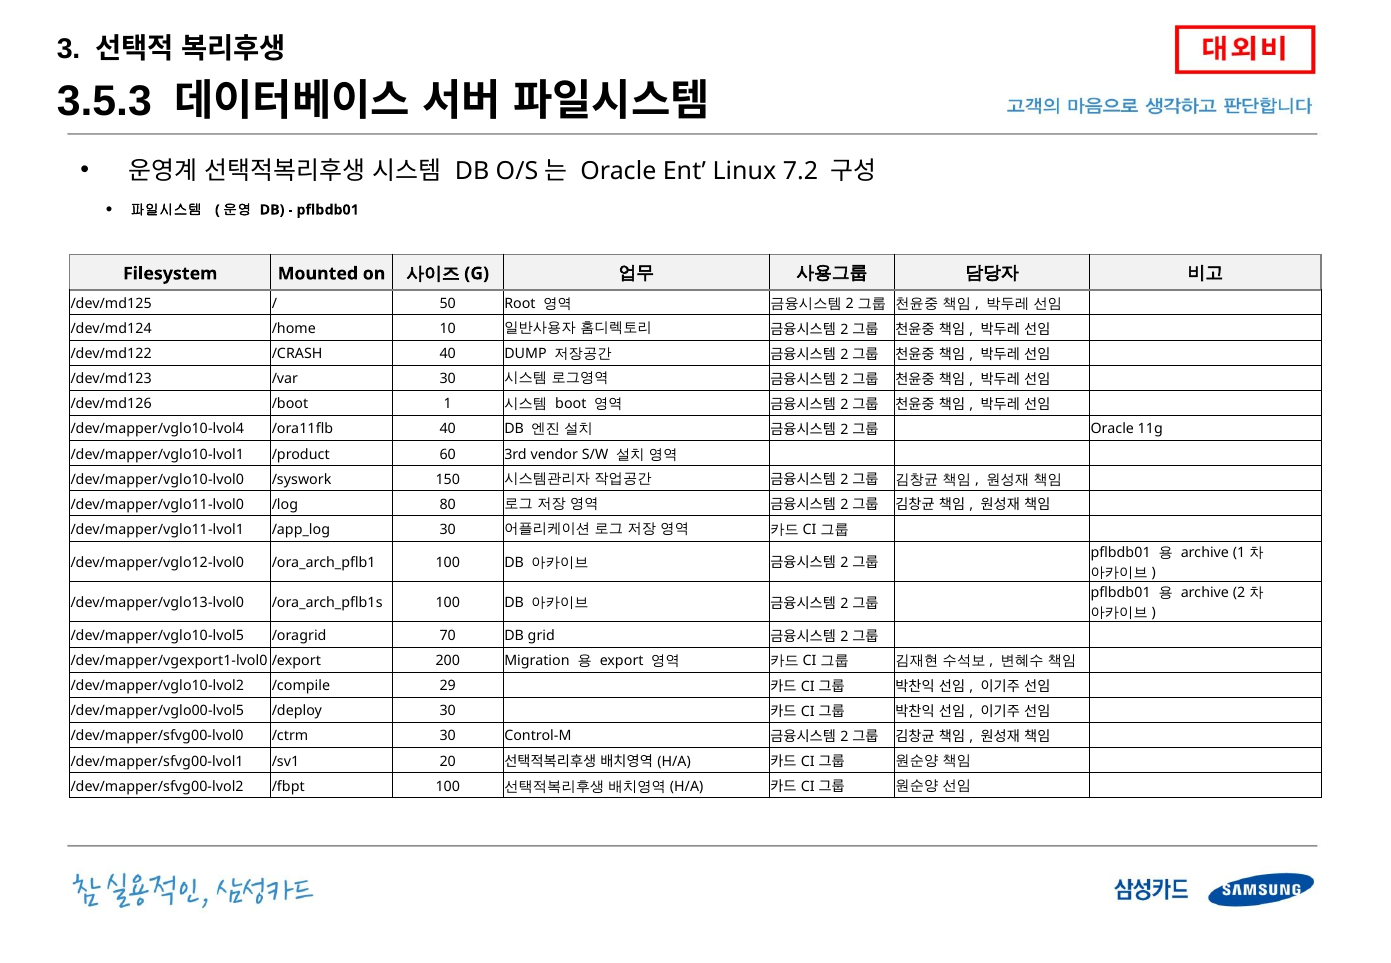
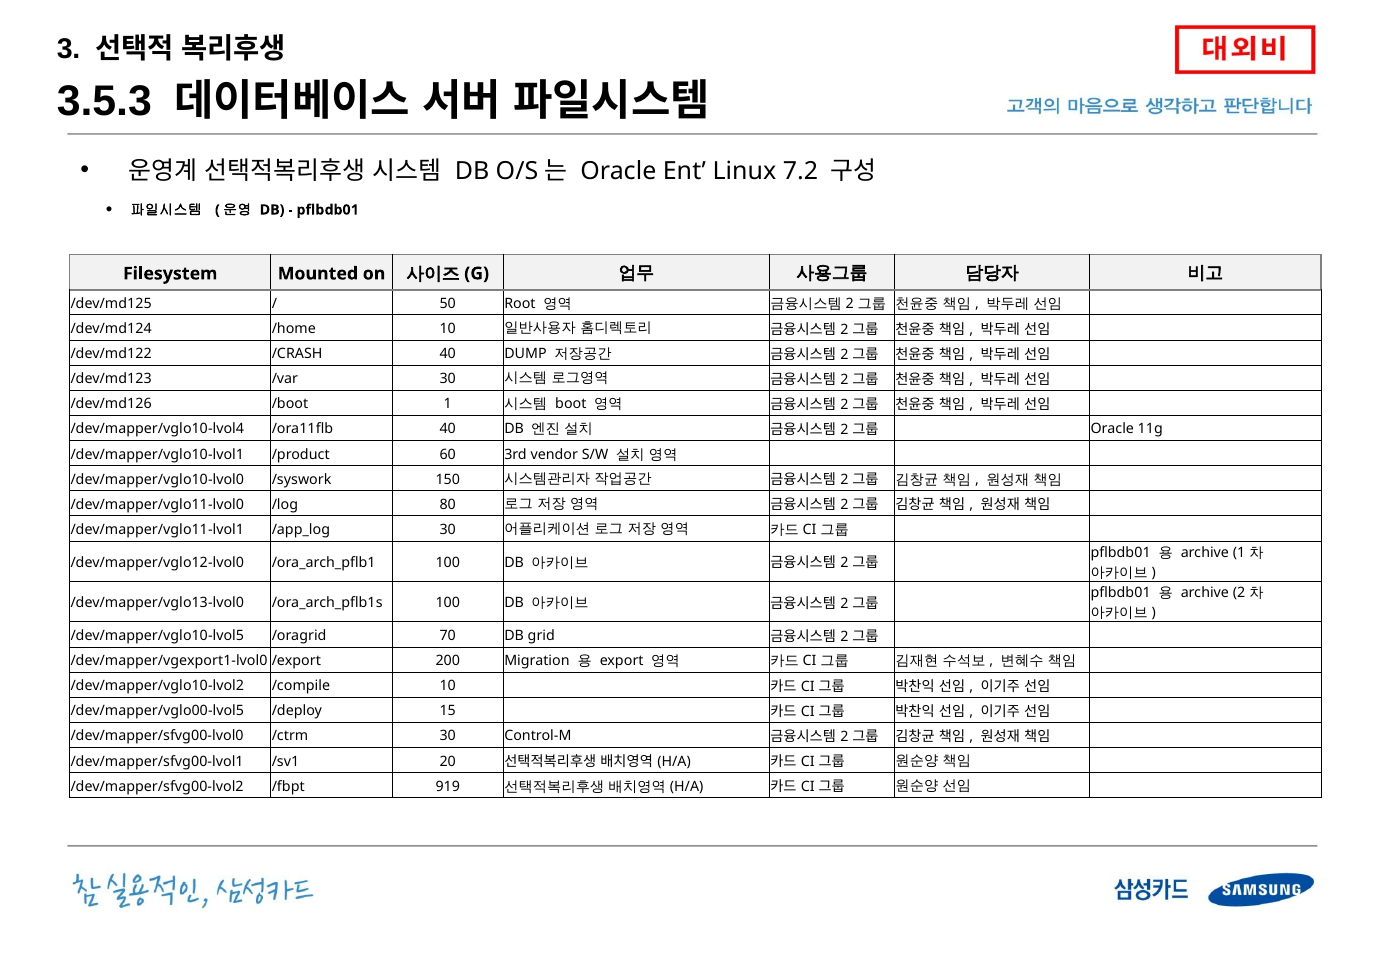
/compile 29: 29 -> 10 (448, 686)
/deploy 30: 30 -> 15 (448, 711)
/fbpt 100: 100 -> 919 (448, 787)
